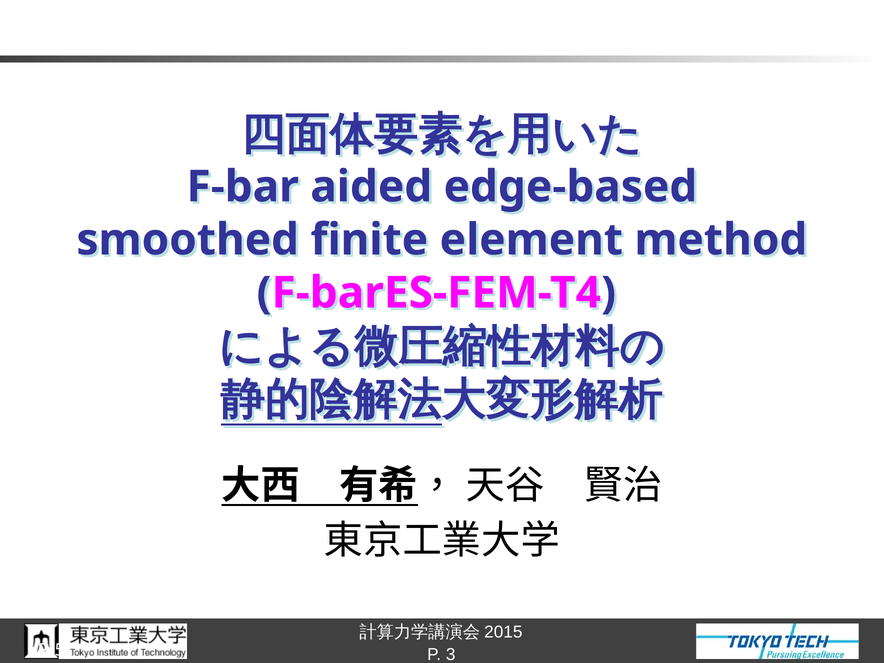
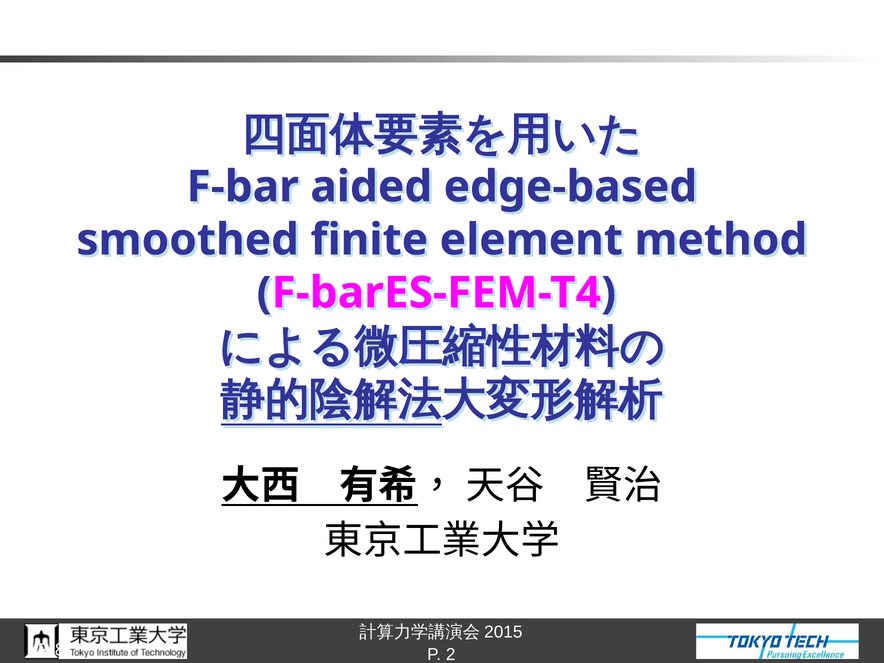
5: 5 -> 8 (60, 650)
3: 3 -> 2 (451, 655)
